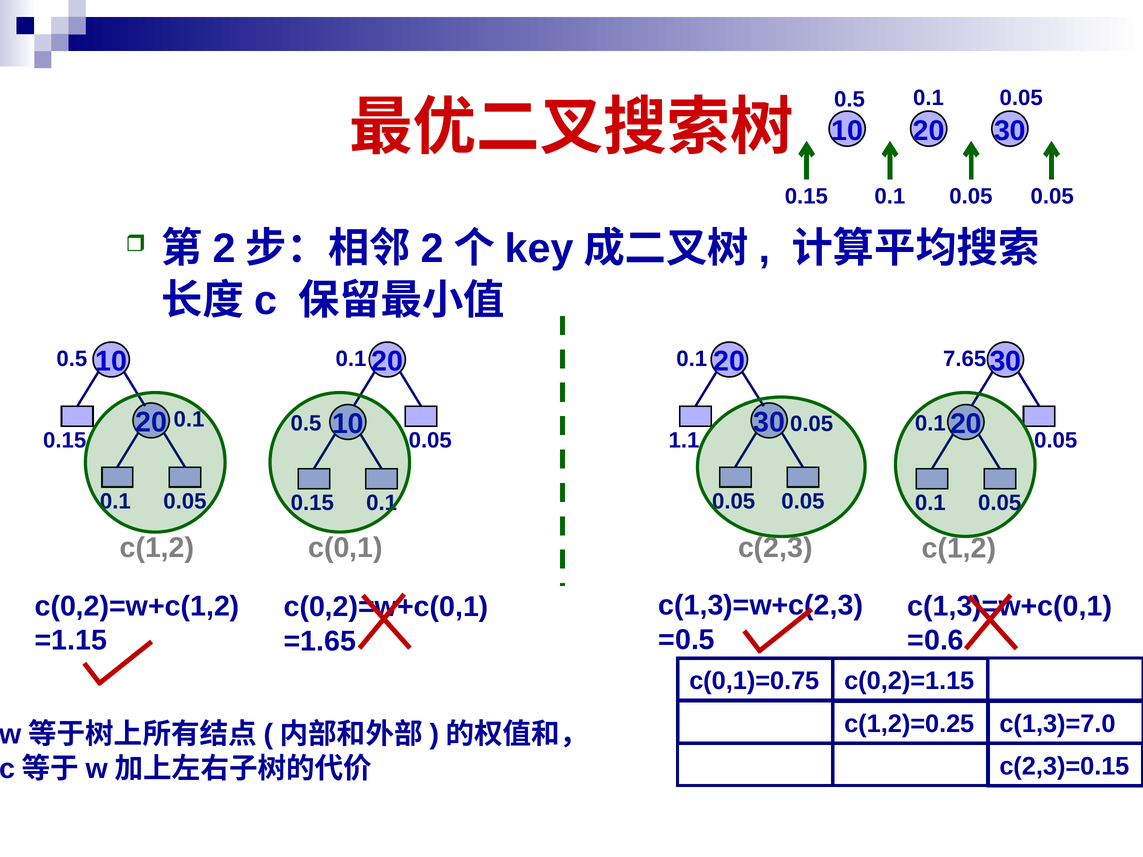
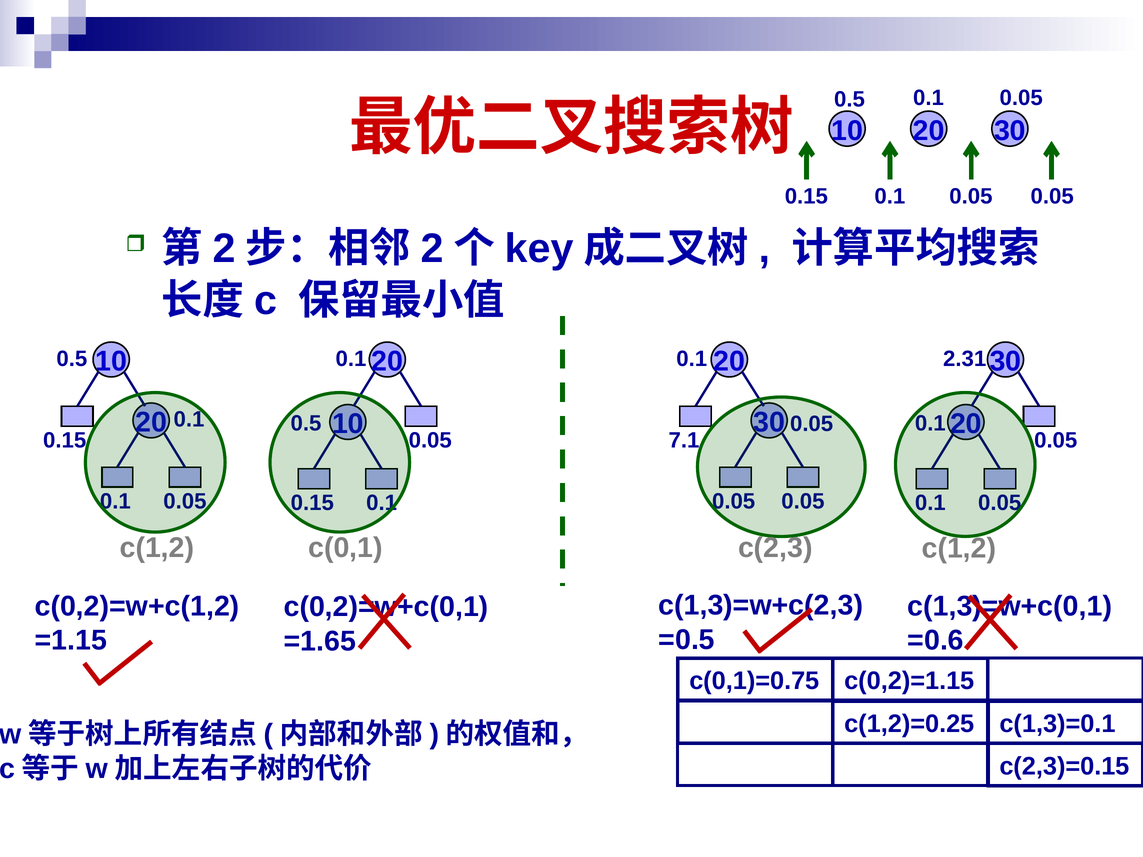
7.65: 7.65 -> 2.31 (965, 359)
1.1: 1.1 -> 7.1 (684, 441)
c(1,3)=7.0: c(1,3)=7.0 -> c(1,3)=0.1 (1057, 724)
